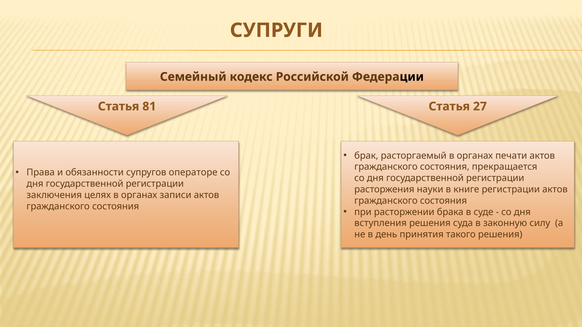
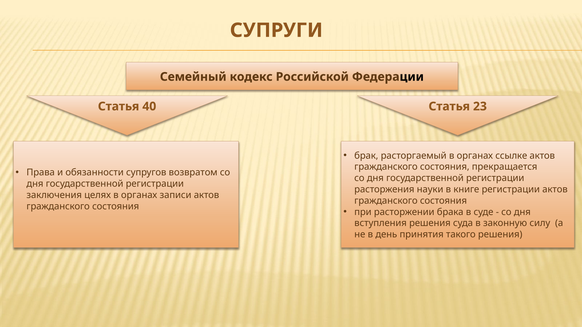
81: 81 -> 40 (149, 107)
27: 27 -> 23 (480, 107)
печати: печати -> ссылке (511, 156)
операторе: операторе -> возвратом (193, 173)
